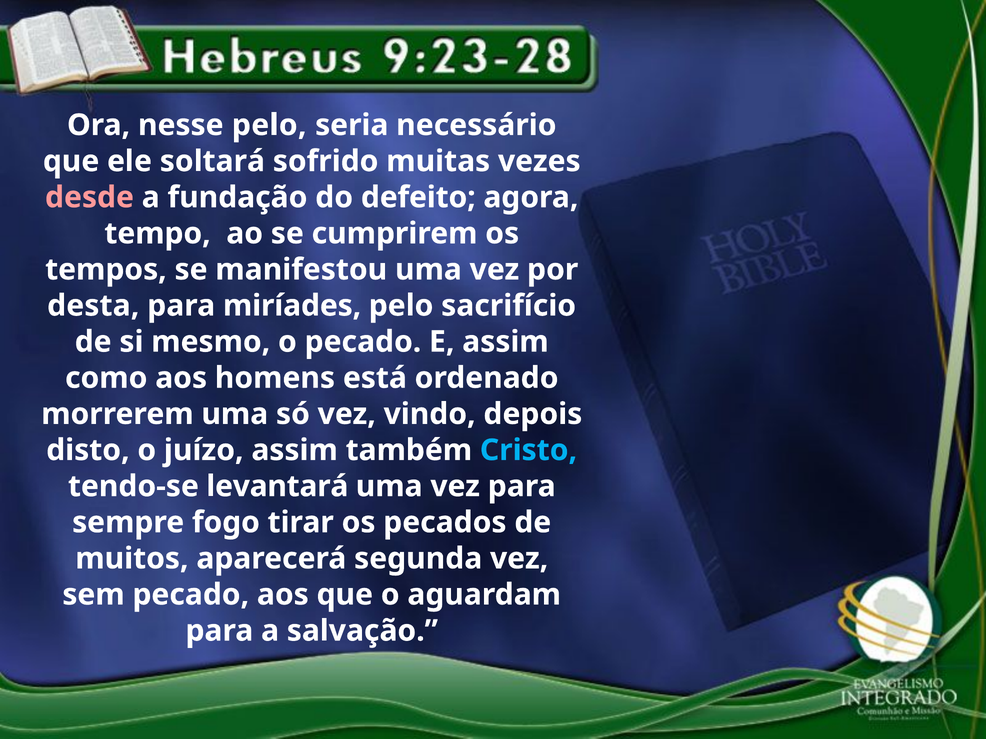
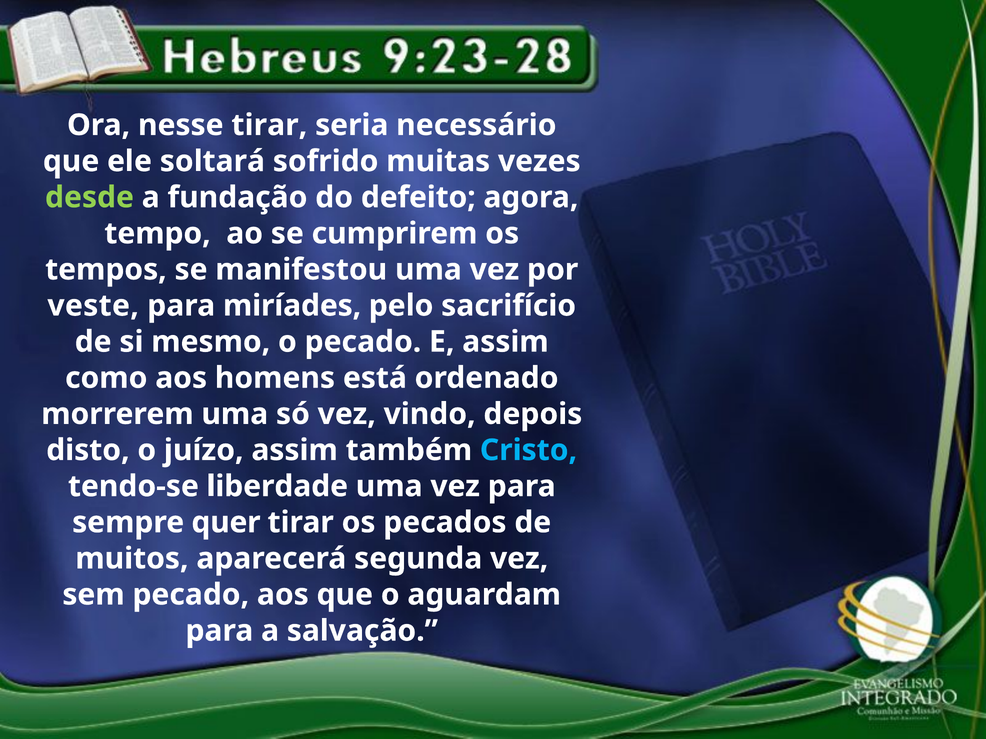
nesse pelo: pelo -> tirar (269, 125)
desde colour: pink -> light green (89, 197)
desta: desta -> veste (93, 306)
levantará: levantará -> liberdade (277, 487)
fogo: fogo -> quer (226, 523)
